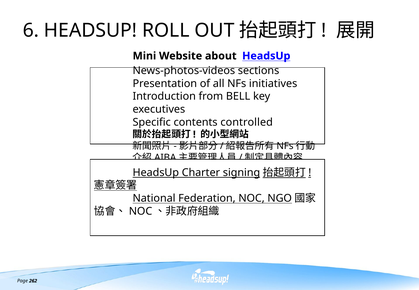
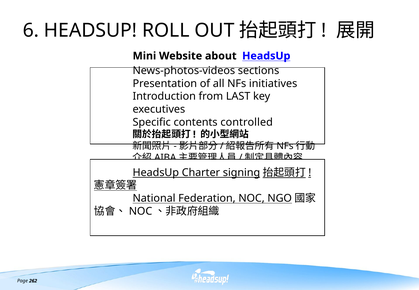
BELL: BELL -> LAST (238, 96)
